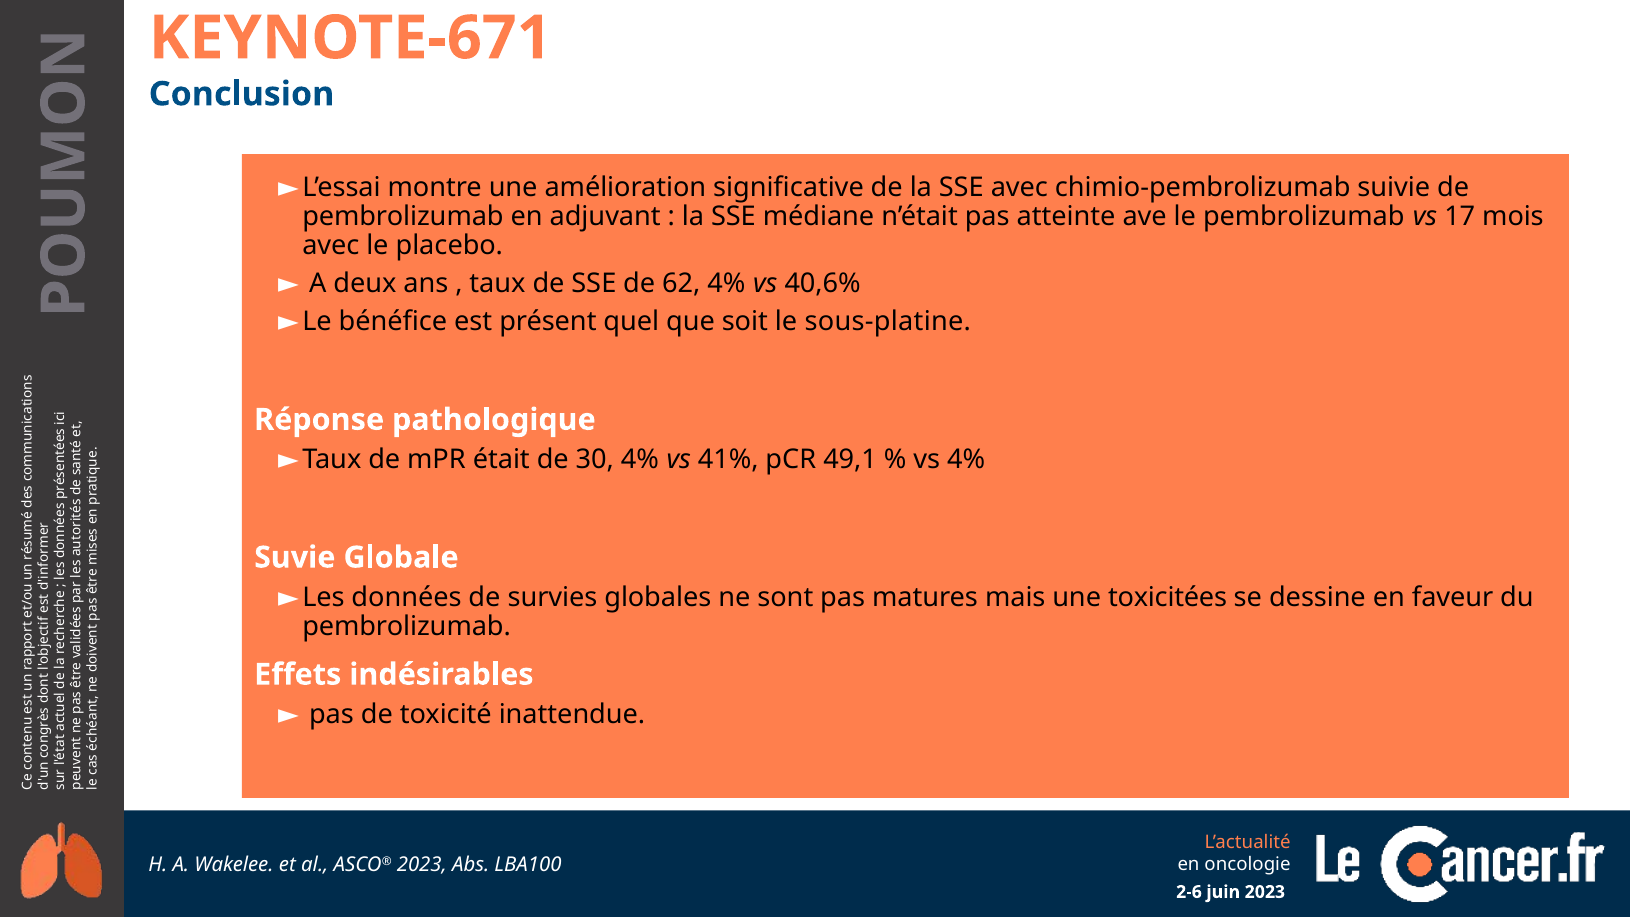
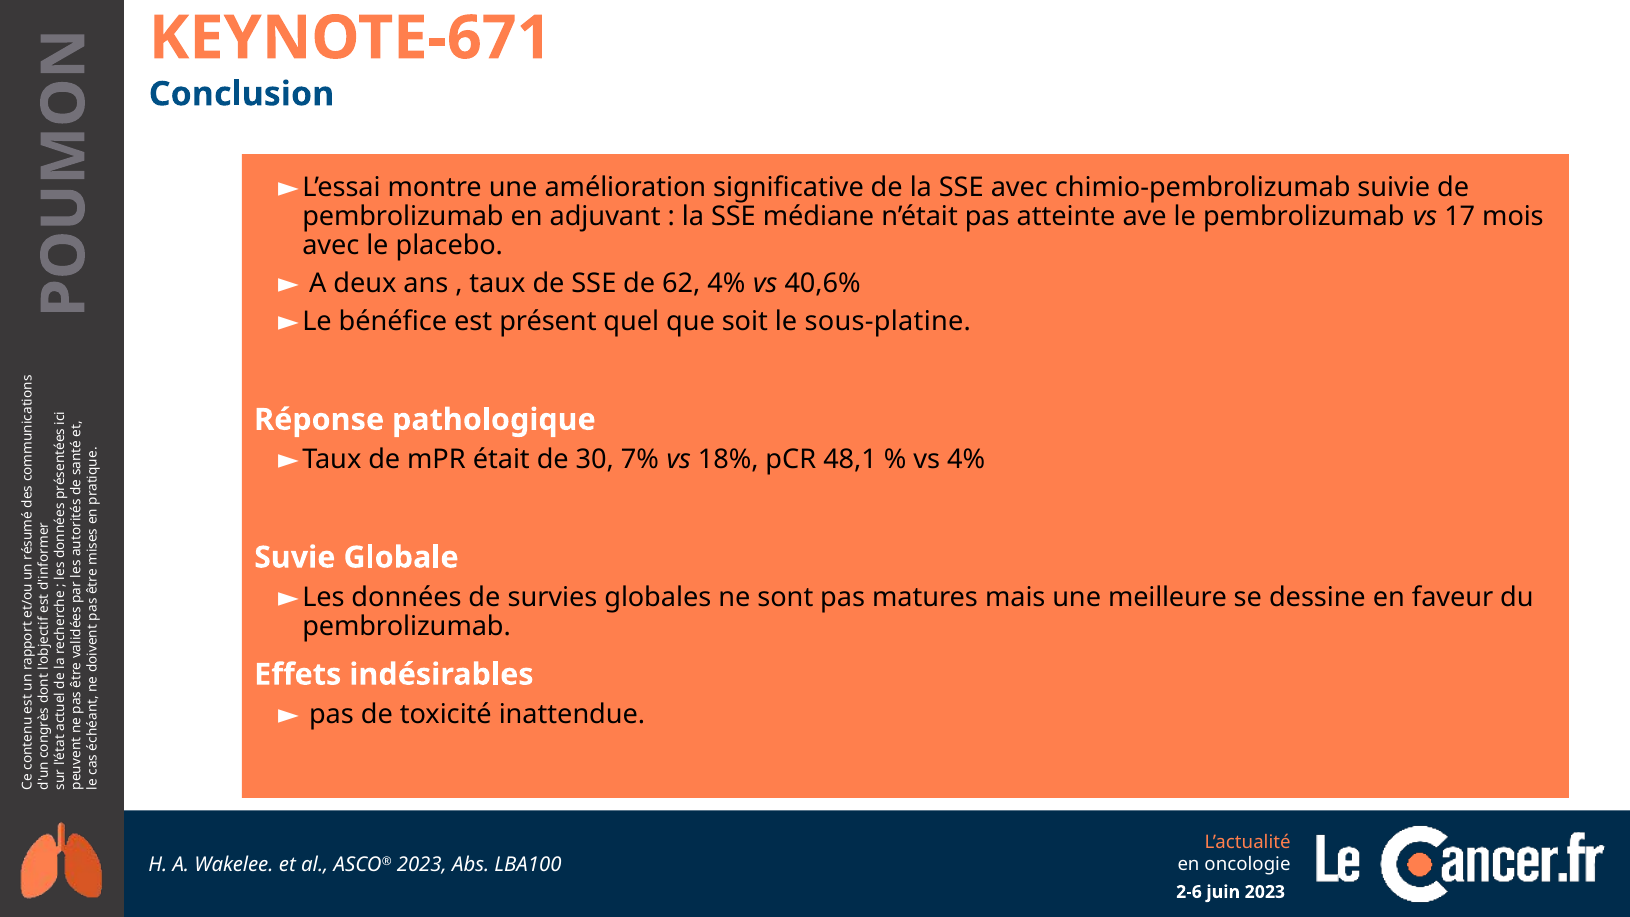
30 4%: 4% -> 7% (640, 459)
41%: 41% -> 18% (728, 459)
49,1: 49,1 -> 48,1 (850, 459)
toxicitées: toxicitées -> meilleure (1168, 597)
